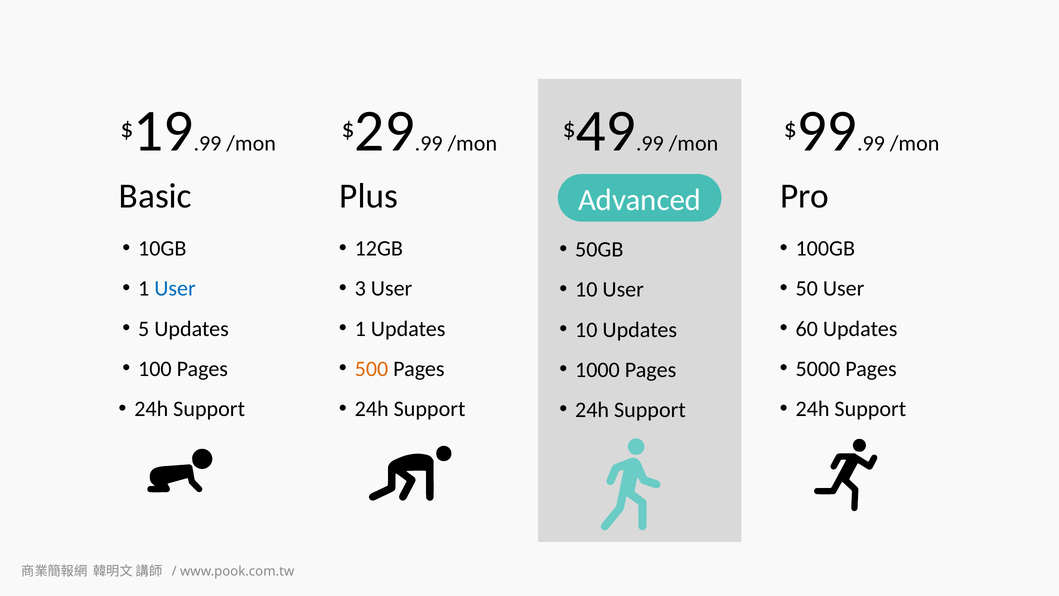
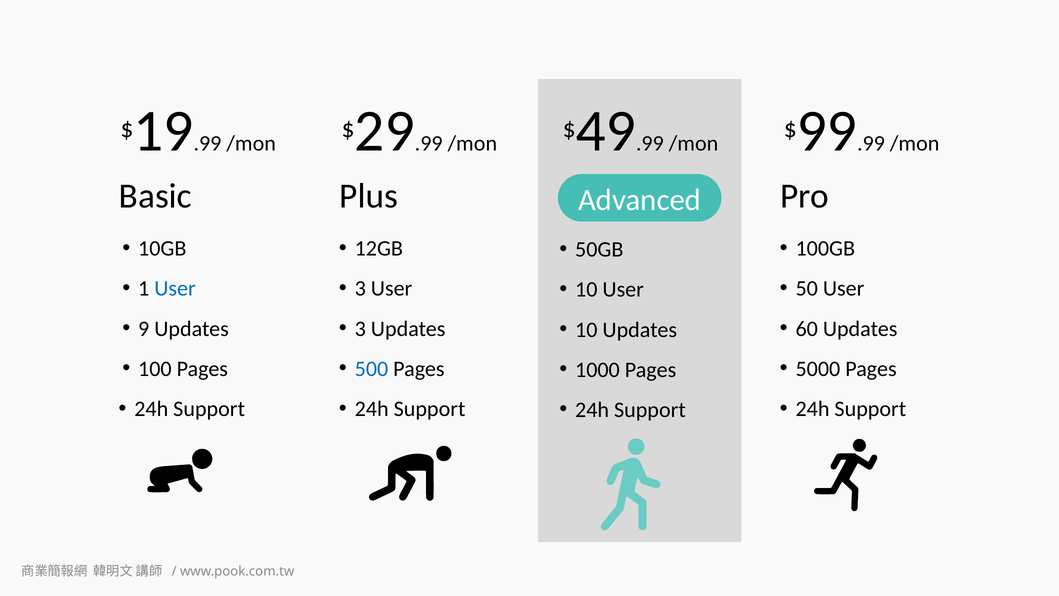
5: 5 -> 9 (144, 329)
1: 1 -> 3 (360, 329)
500 colour: orange -> blue (371, 369)
